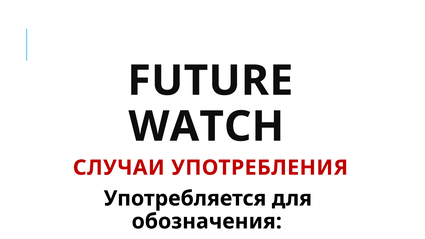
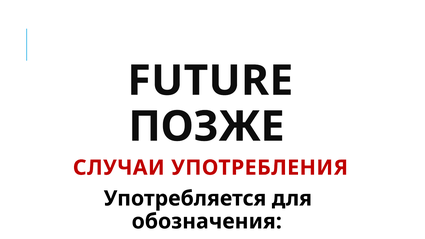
WATCH: WATCH -> ПОЗЖЕ (206, 127)
